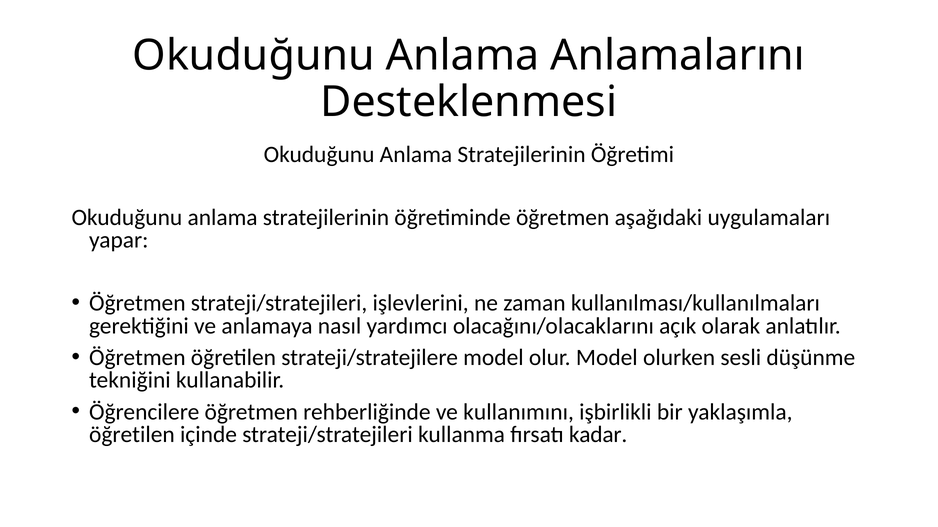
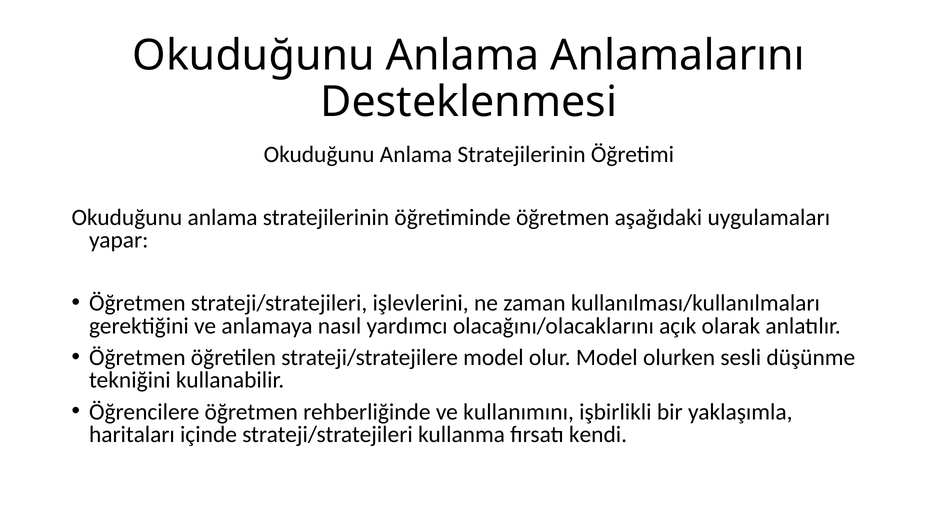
öğretilen: öğretilen -> haritaları (132, 435)
kadar: kadar -> kendi (598, 435)
